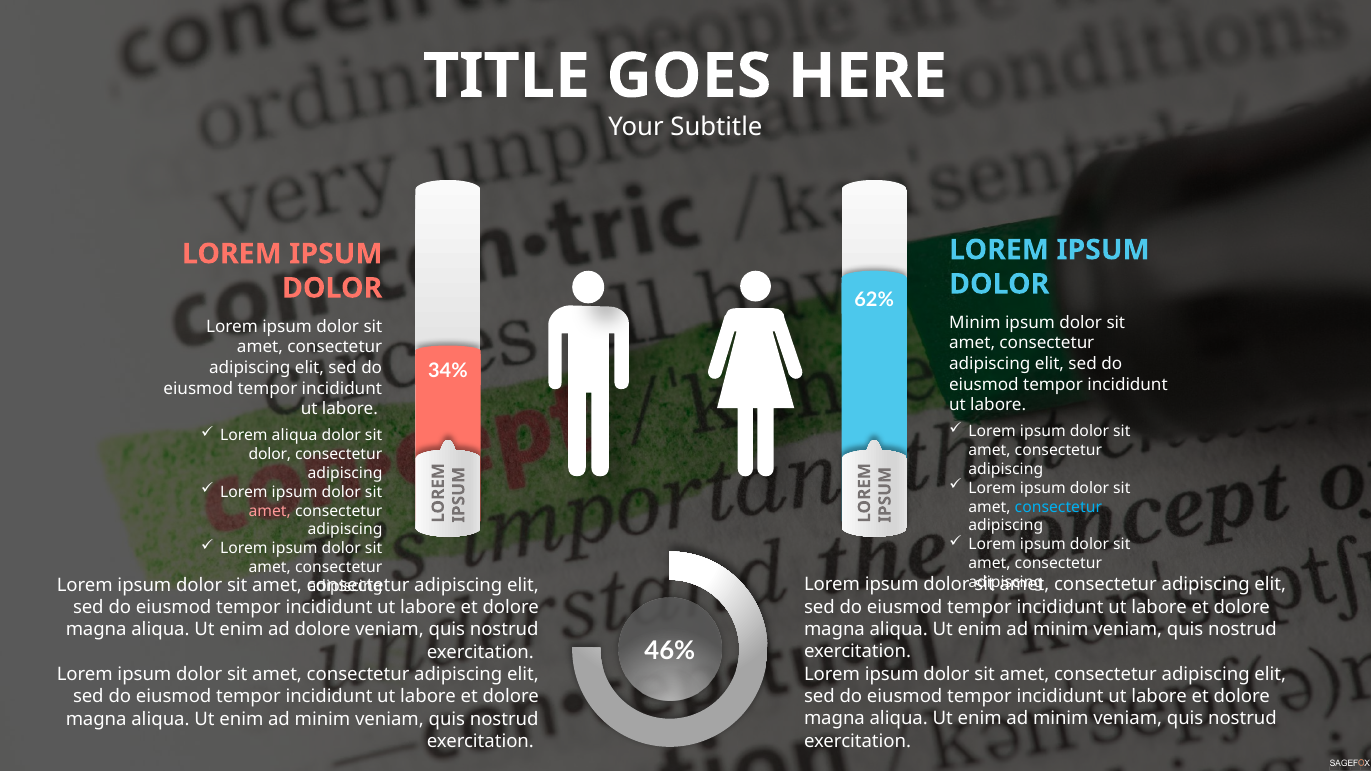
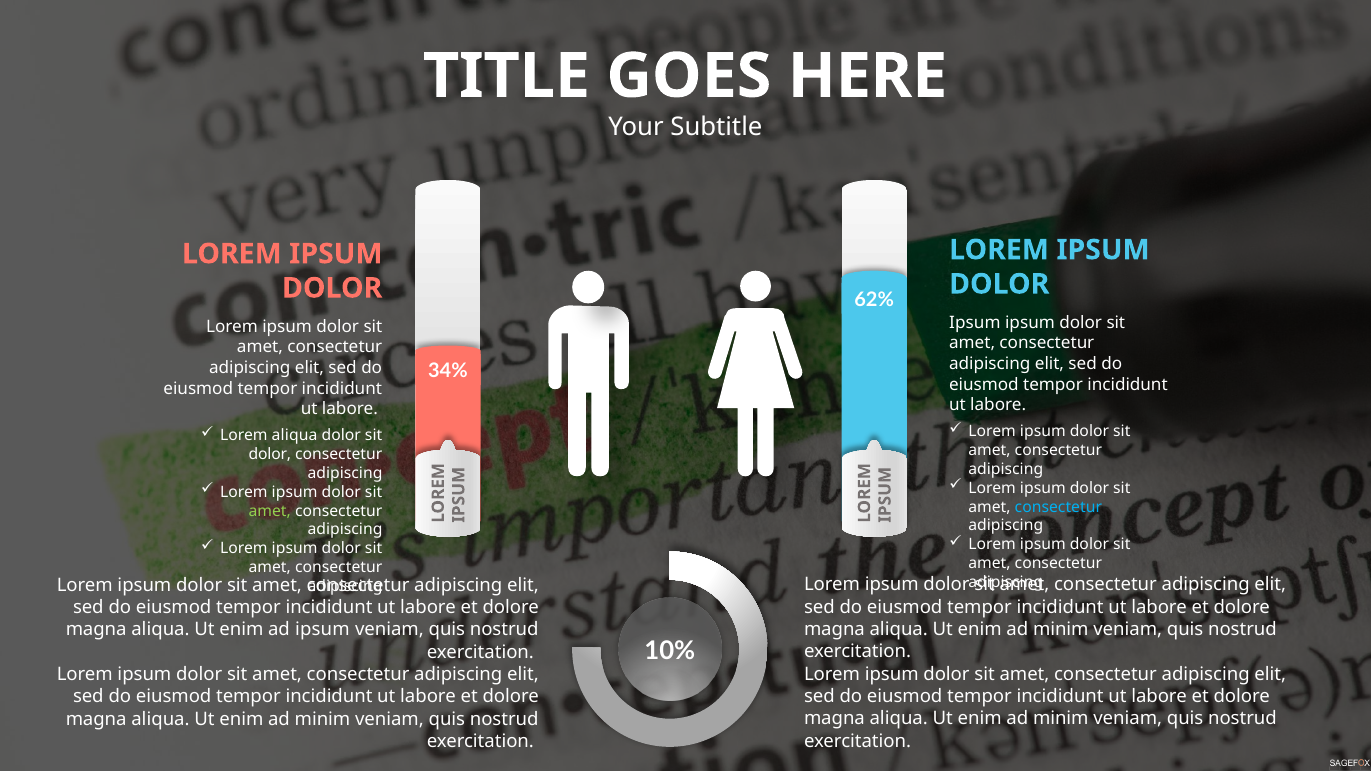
Minim: Minim -> Ipsum (975, 323)
amet colour: pink -> light green (270, 511)
ad dolore: dolore -> ipsum (322, 630)
46%: 46% -> 10% (670, 651)
